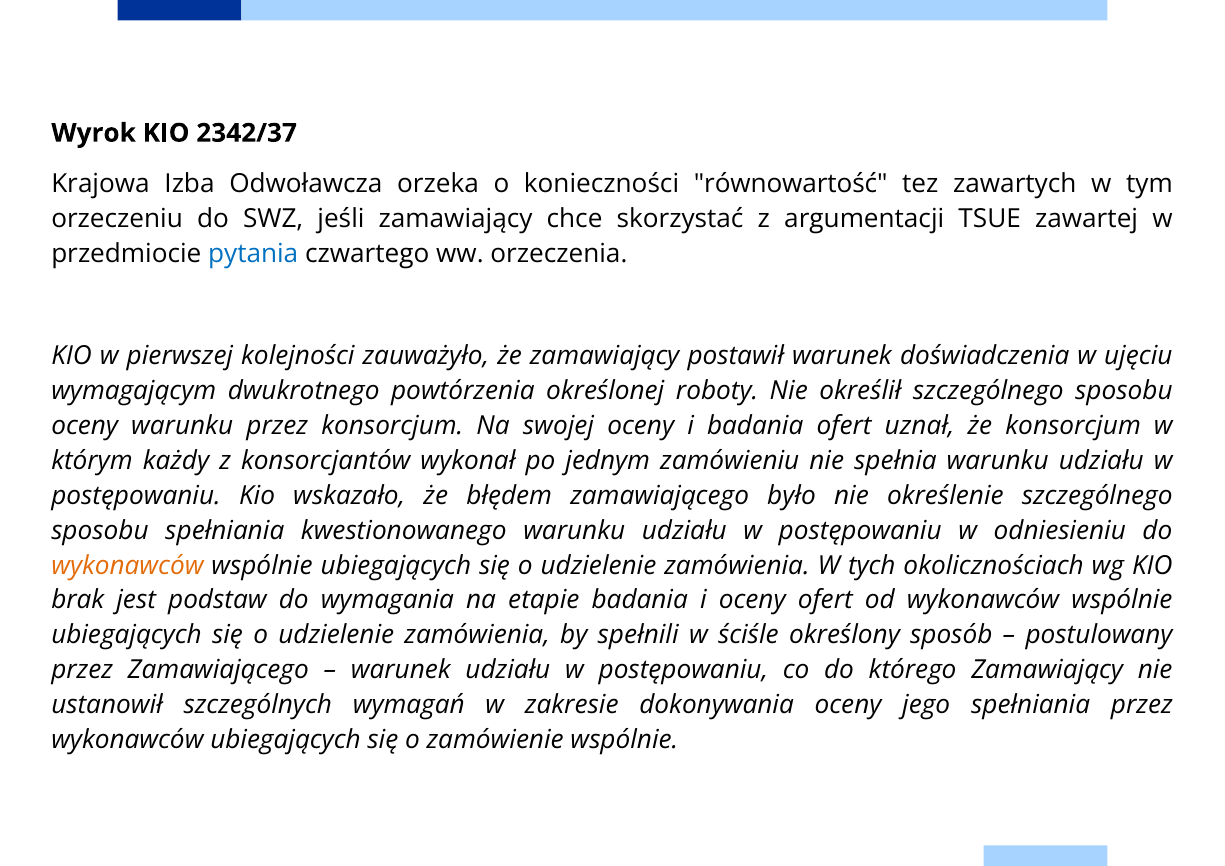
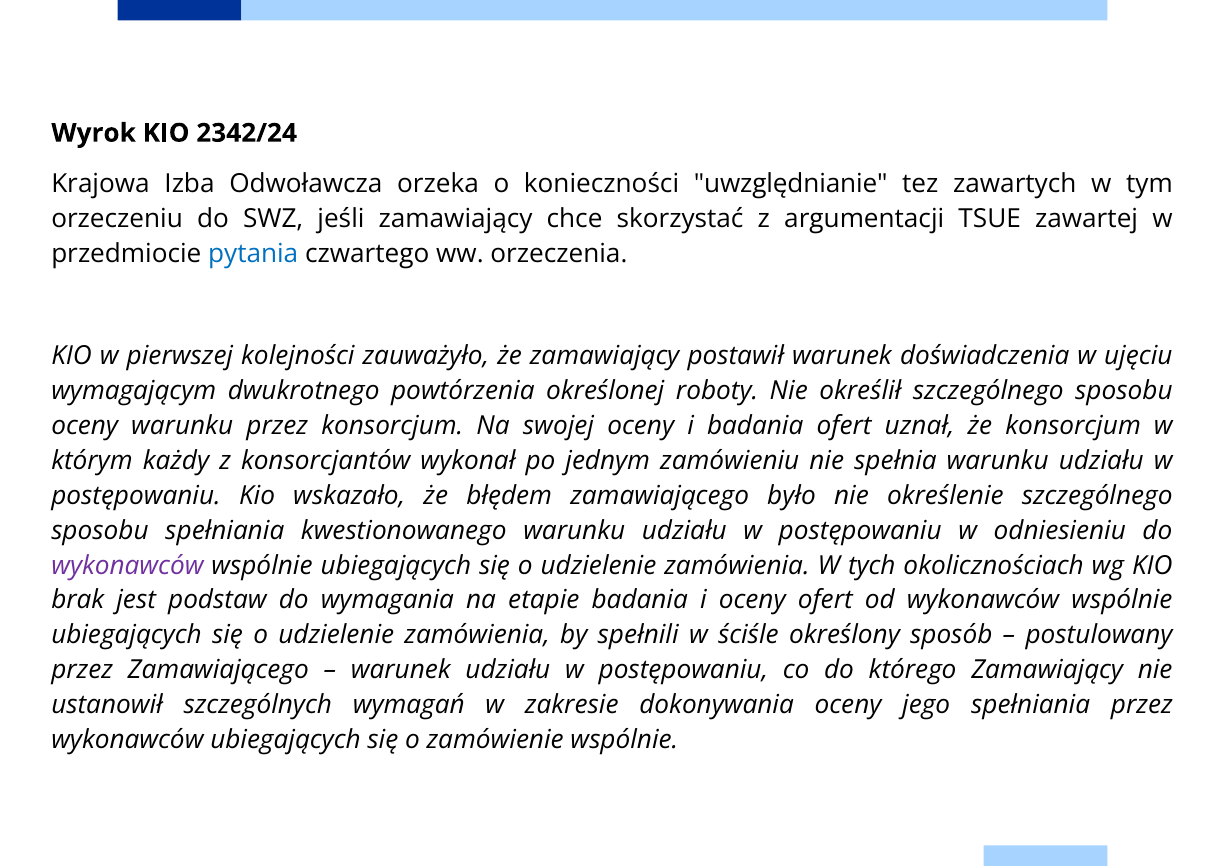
2342/37: 2342/37 -> 2342/24 (247, 133)
równowartość: równowartość -> uwzględnianie (791, 184)
wykonawców colour: orange -> purple (127, 566)
